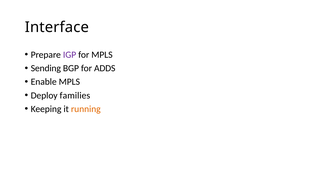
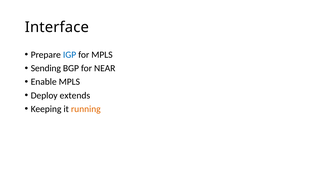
IGP colour: purple -> blue (70, 55)
ADDS: ADDS -> NEAR (105, 68)
families: families -> extends (75, 96)
